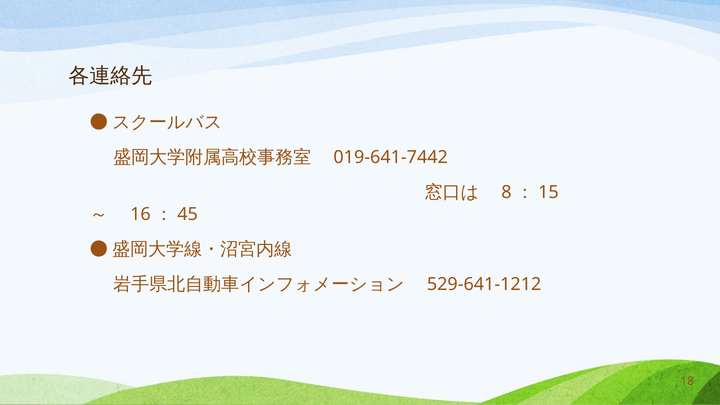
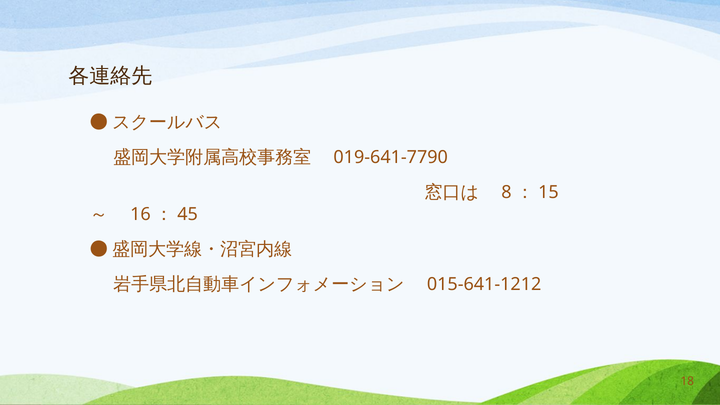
019-641-7442: 019-641-7442 -> 019-641-7790 (391, 157)
529-641-1212: 529-641-1212 -> 015-641-1212 (484, 284)
